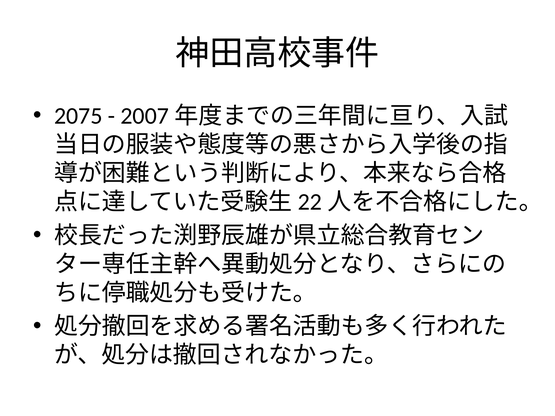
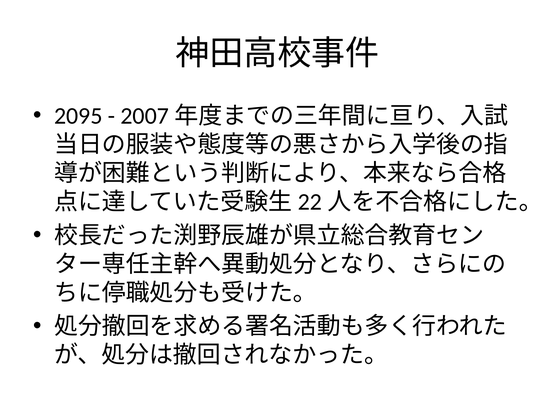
2075: 2075 -> 2095 (78, 116)
